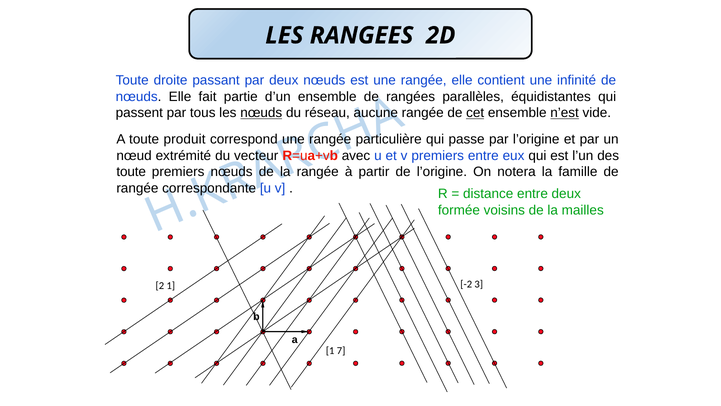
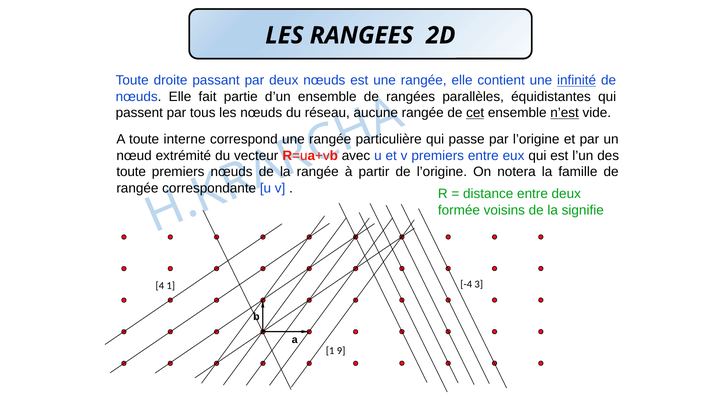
infinité underline: none -> present (577, 80)
nœuds underline: present -> none (261, 113)
produit: produit -> interne (185, 139)
mailles: mailles -> signifie (583, 210)
-2: -2 -> -4 (466, 284)
2: 2 -> 4 (160, 286)
7: 7 -> 9 (341, 350)
